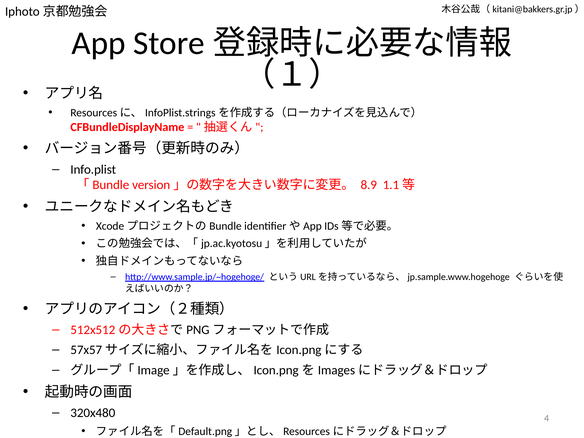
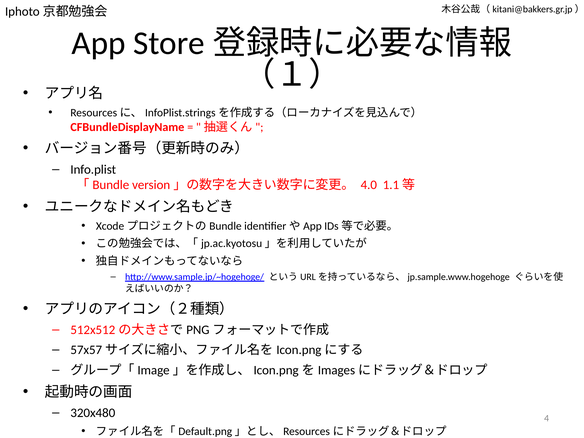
8.9: 8.9 -> 4.0 (369, 185)
